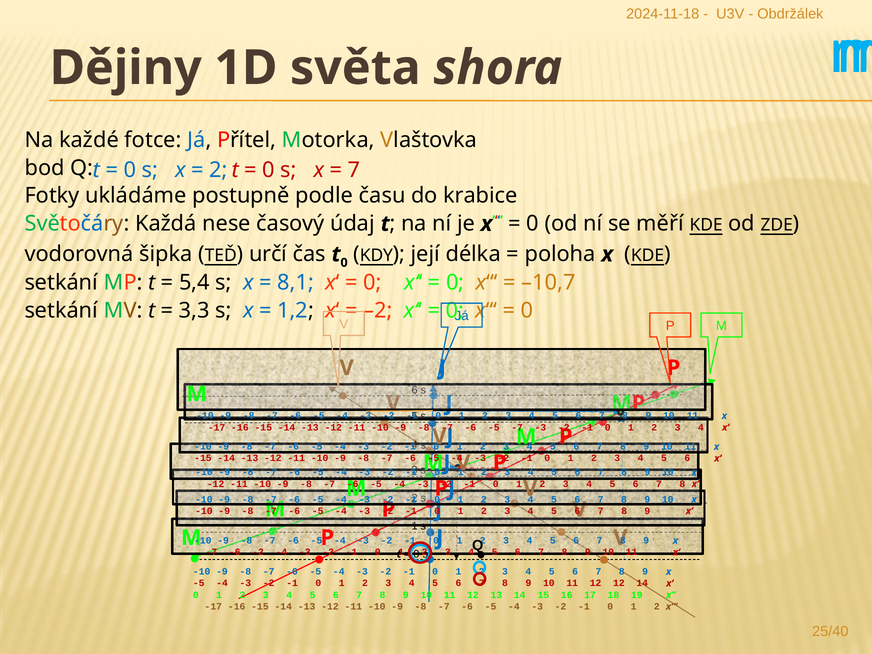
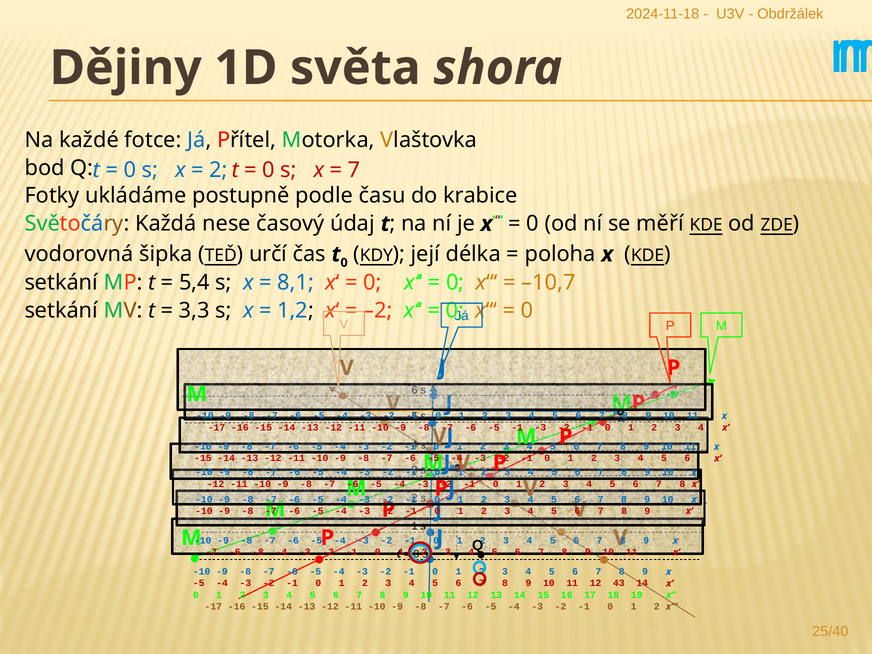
-5 -7: -7 -> -1 (517, 427)
-6 -2: -2 -> -8 (258, 552)
12 12: 12 -> 43 (619, 583)
